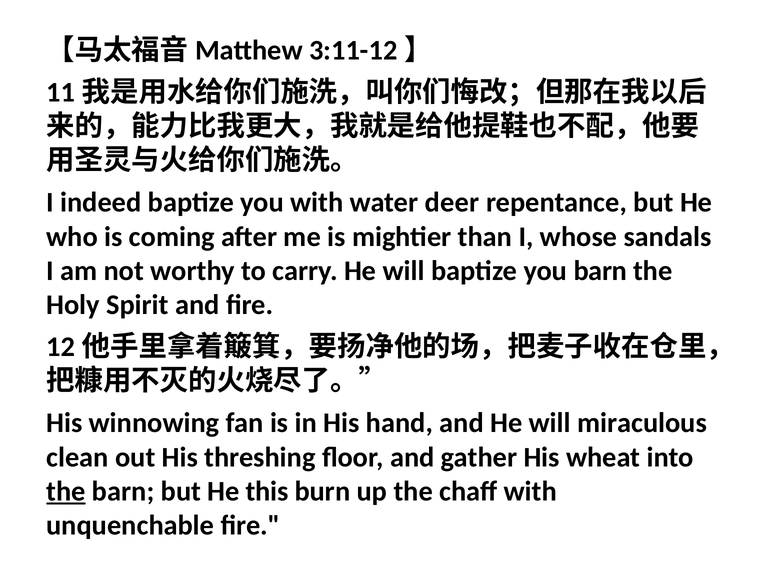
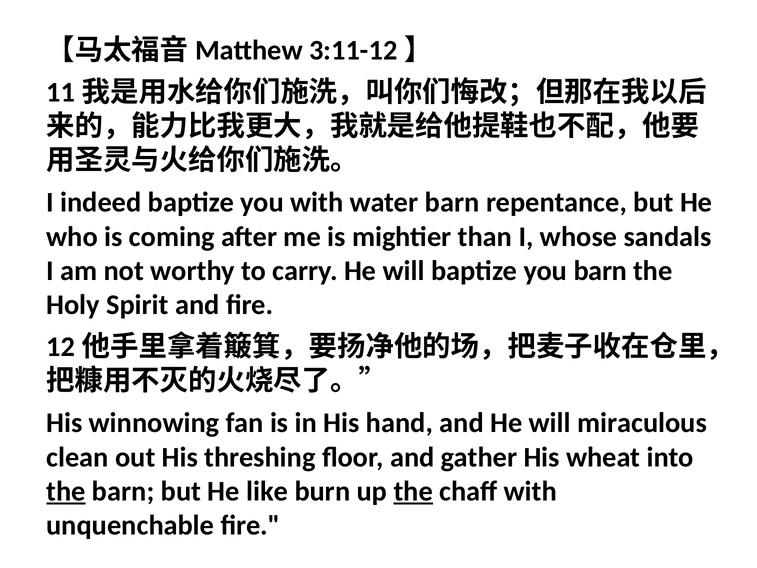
water deer: deer -> barn (452, 203)
this: this -> like (267, 491)
the underline: none -> present (413, 491)
